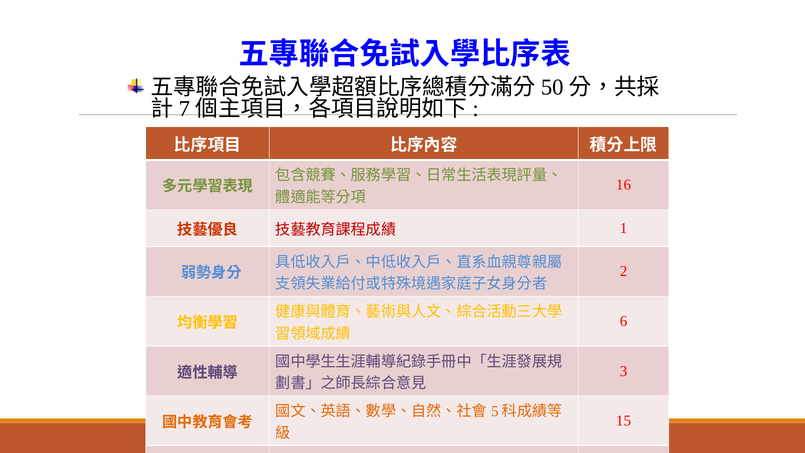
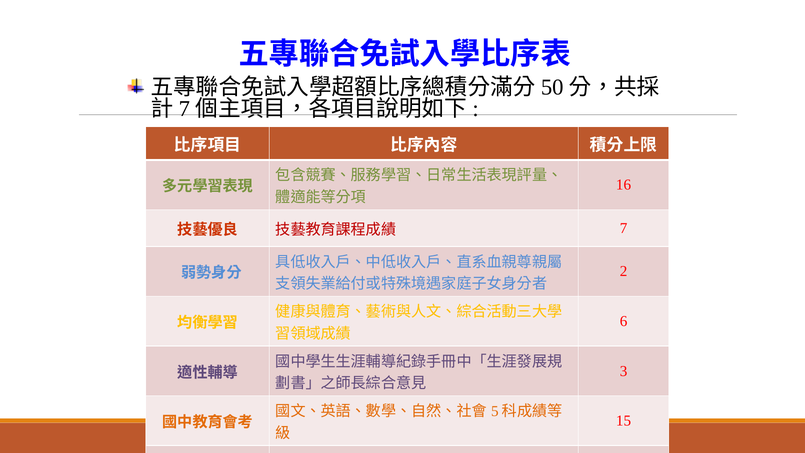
1: 1 -> 7 (624, 228)
